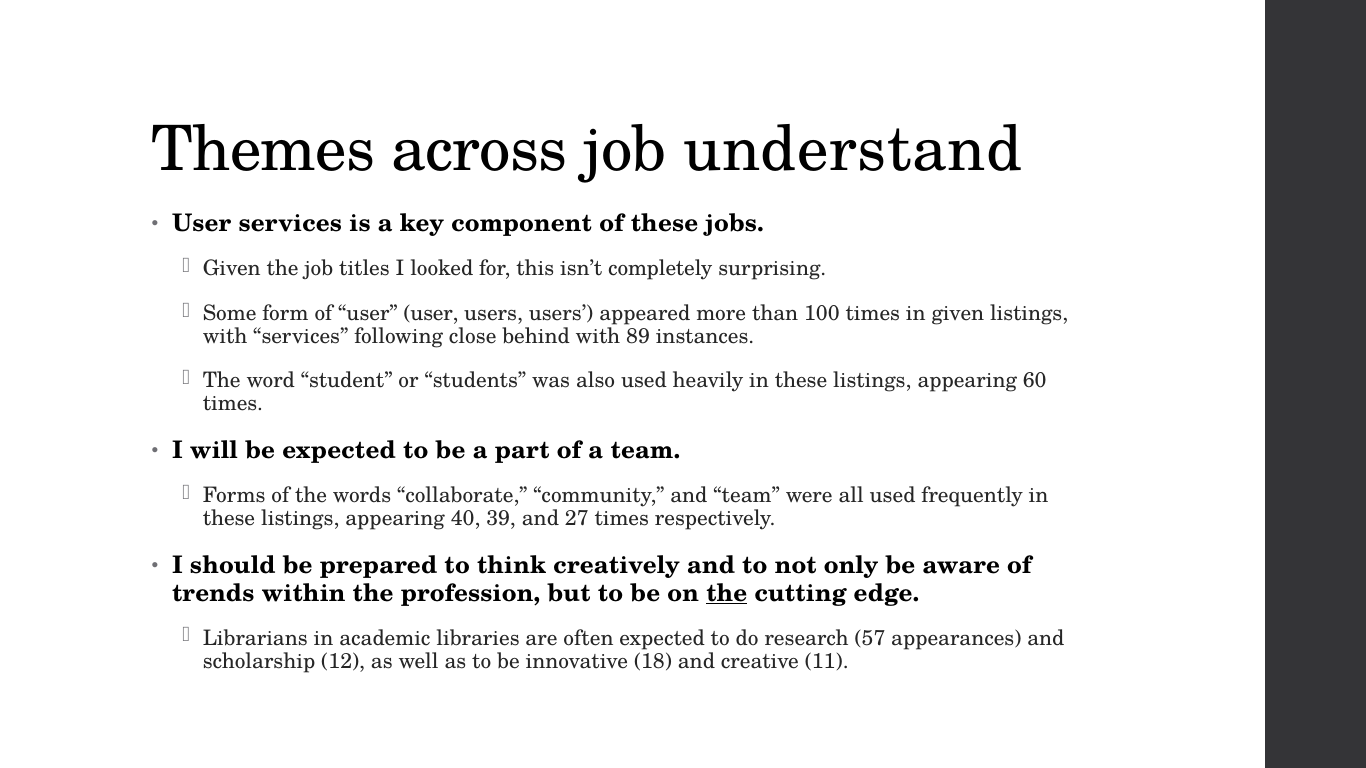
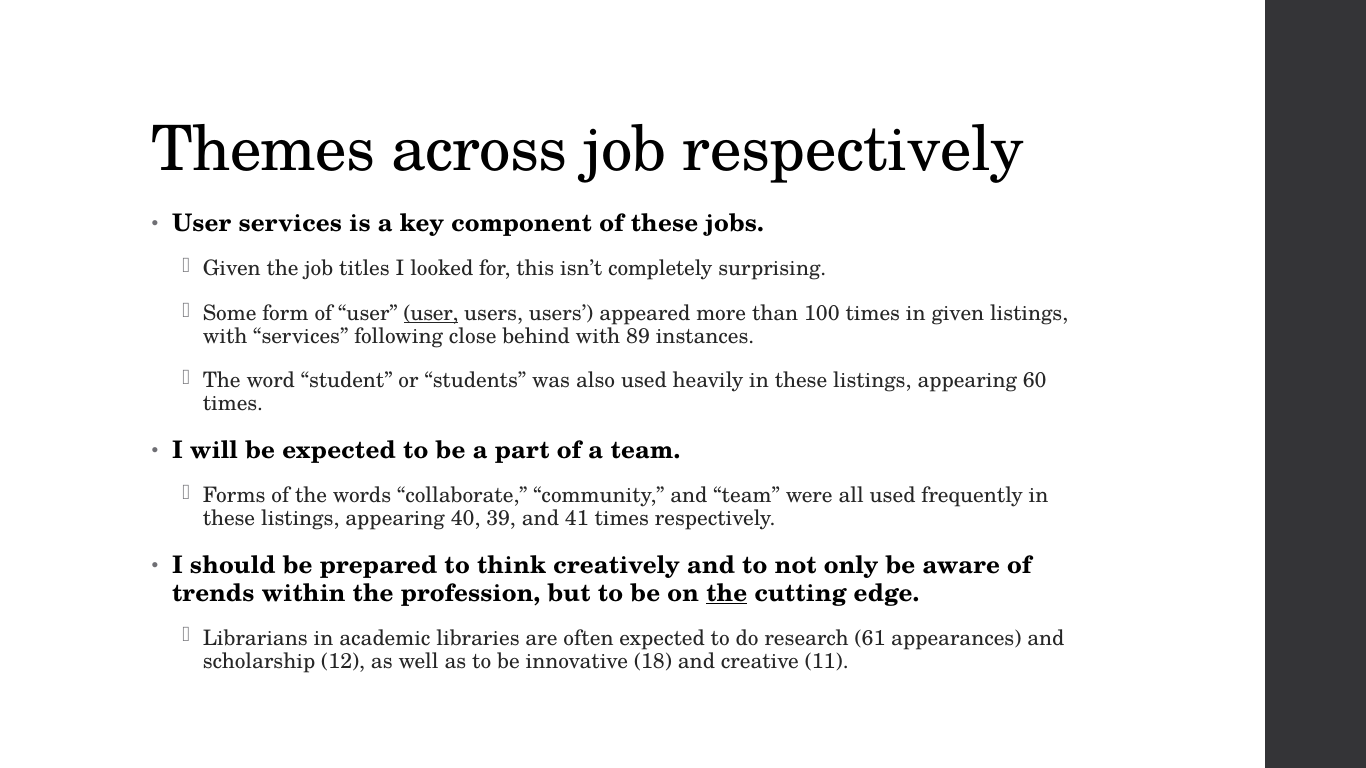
job understand: understand -> respectively (853, 150)
user underline: none -> present (431, 313)
27: 27 -> 41 (577, 519)
57: 57 -> 61 (870, 638)
